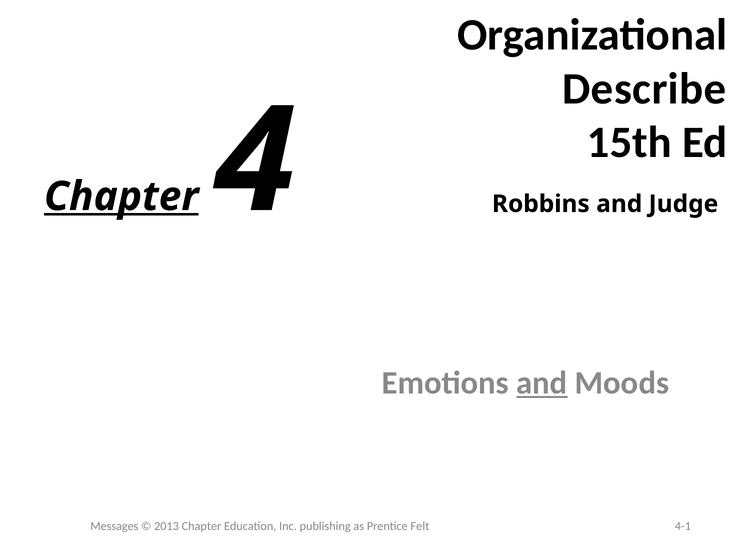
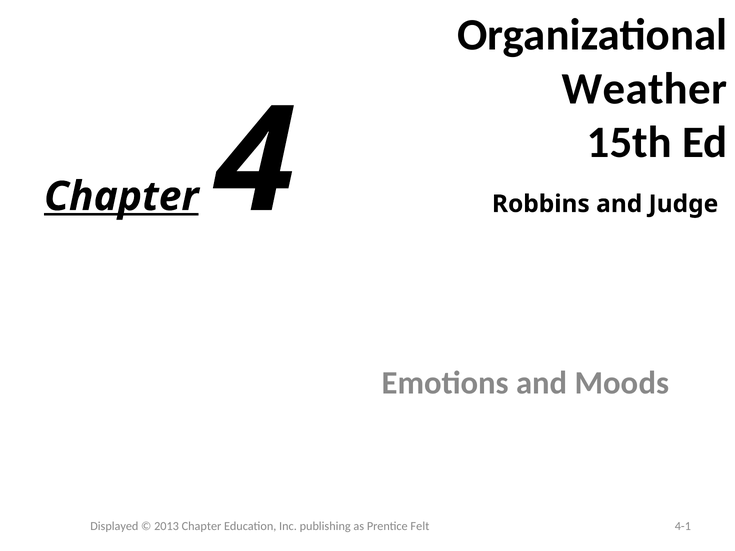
Describe: Describe -> Weather (644, 89)
and underline: present -> none (542, 383)
Messages: Messages -> Displayed (114, 526)
